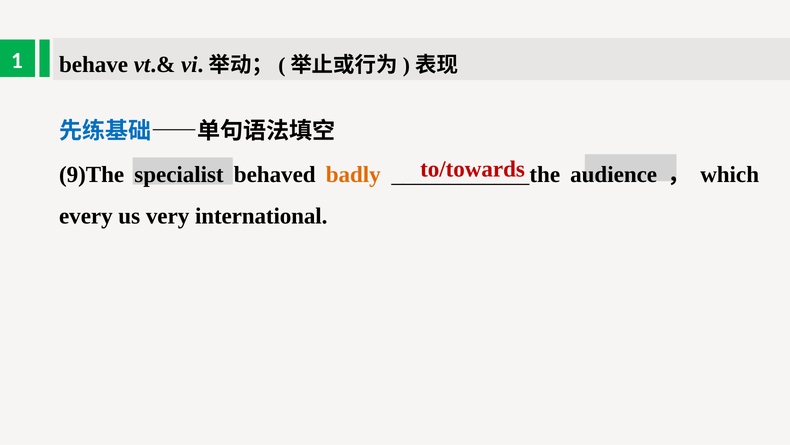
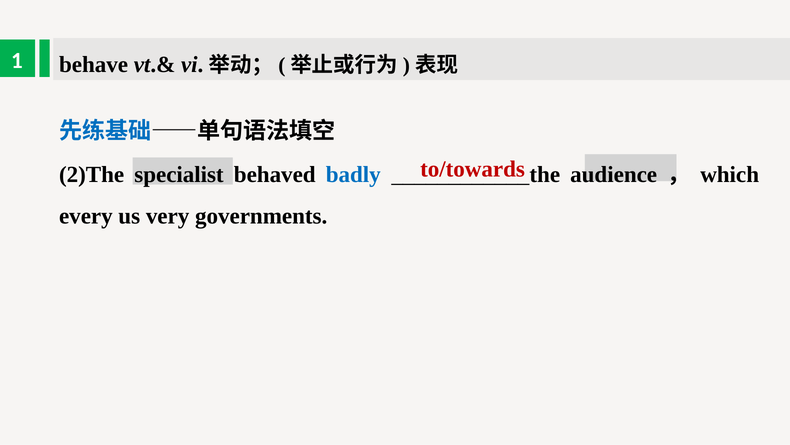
9)The: 9)The -> 2)The (92, 174)
badly colour: orange -> blue (353, 174)
international: international -> governments (261, 216)
